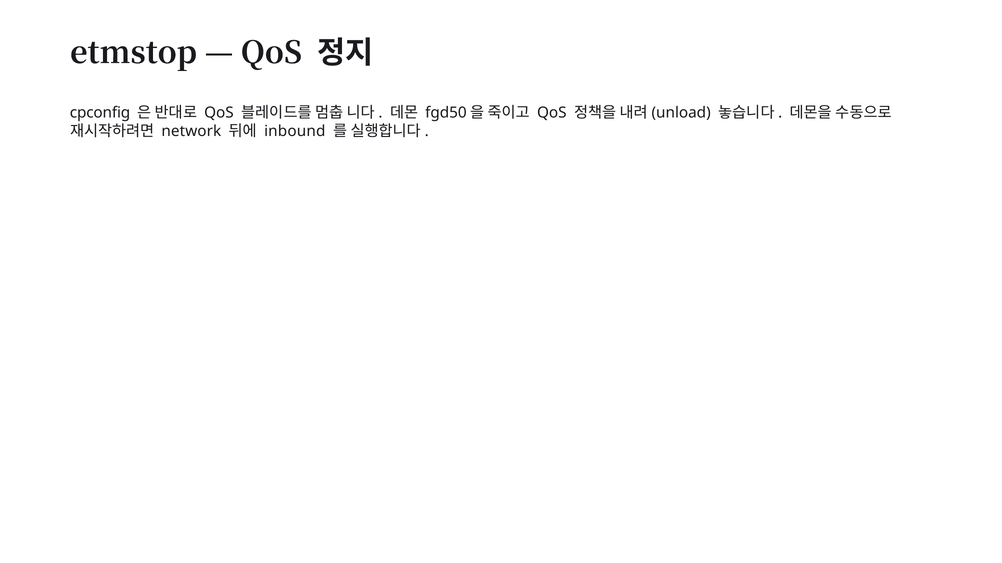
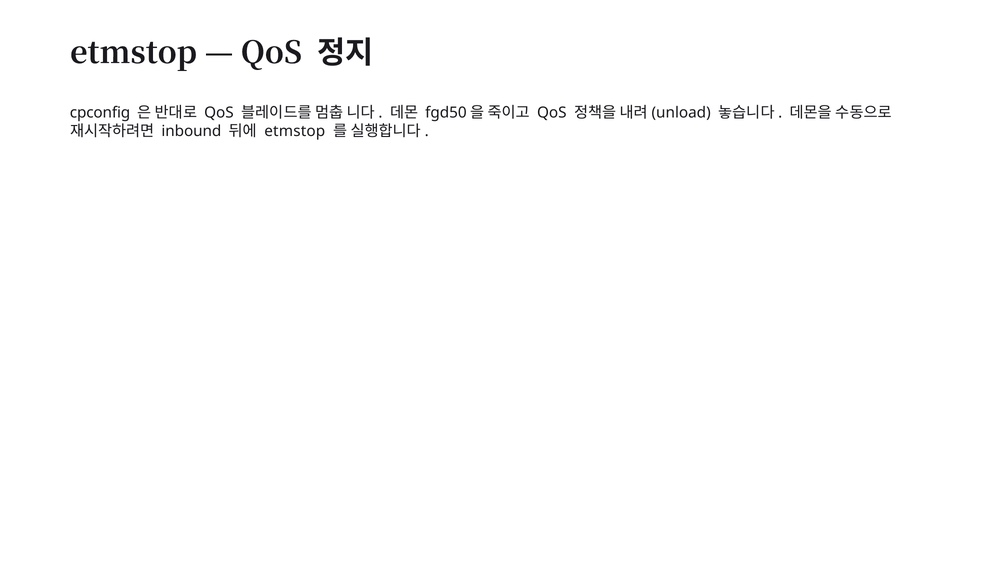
network: network -> inbound (191, 131)
inbound: inbound -> etmstop (295, 131)
